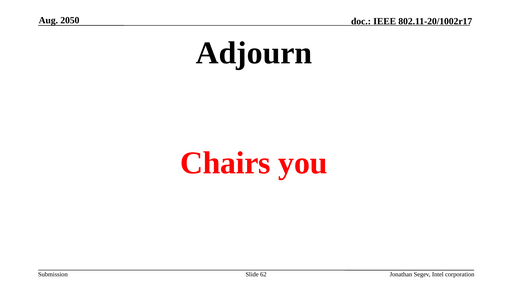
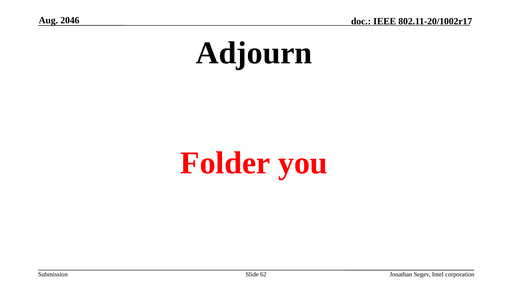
2050: 2050 -> 2046 (70, 20)
Chairs: Chairs -> Folder (225, 163)
